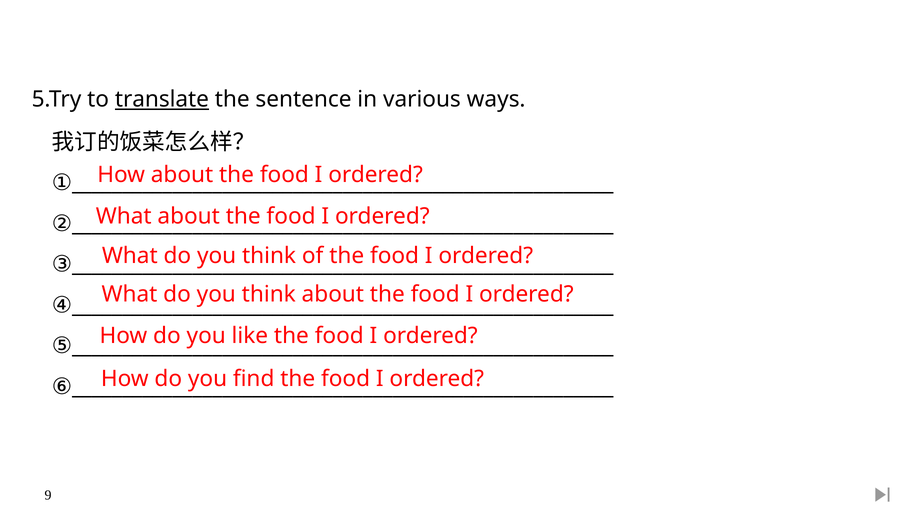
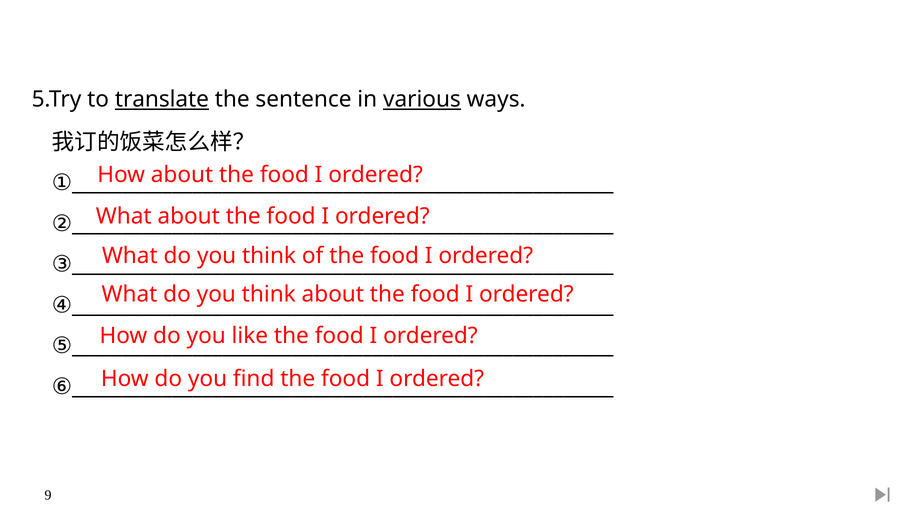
various underline: none -> present (422, 100)
